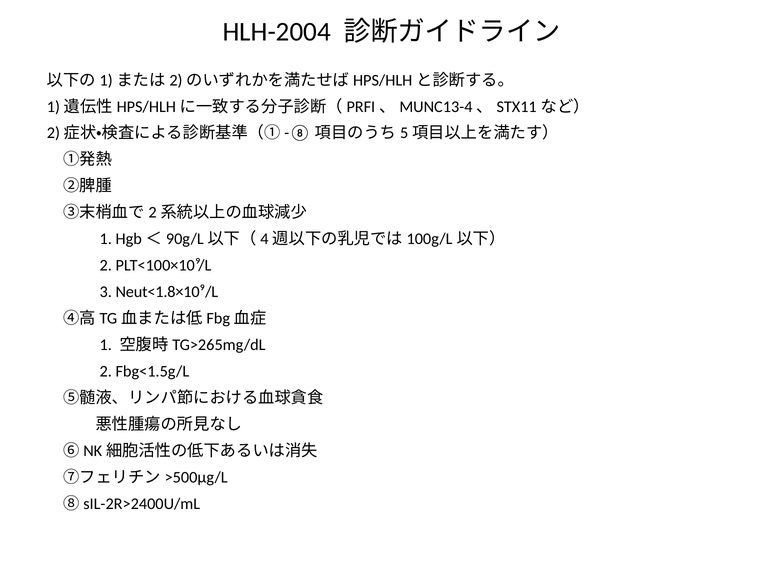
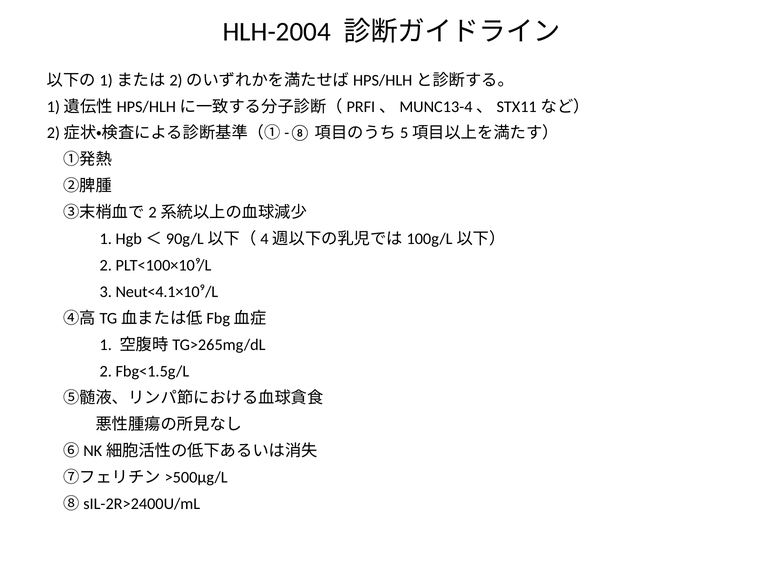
Neut<1.8×10⁹/L: Neut<1.8×10⁹/L -> Neut<4.1×10⁹/L (167, 292)
